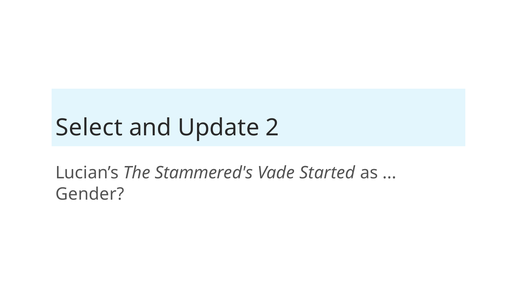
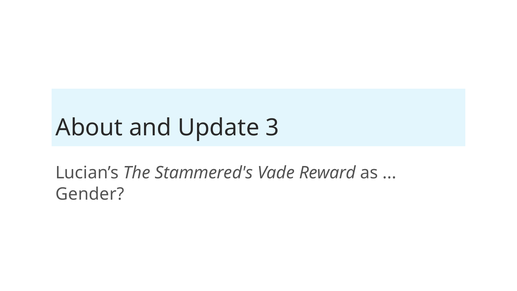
Select: Select -> About (89, 128)
2: 2 -> 3 (272, 128)
Started: Started -> Reward (327, 173)
